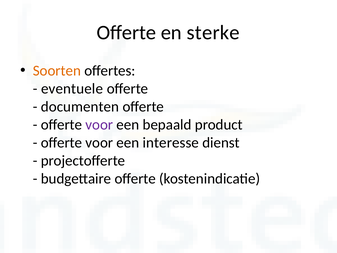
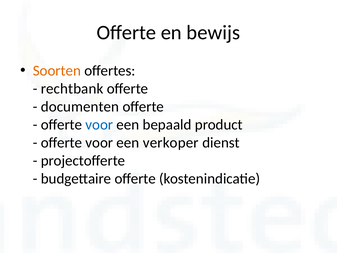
sterke: sterke -> bewijs (213, 33)
eventuele: eventuele -> rechtbank (72, 89)
voor colour: purple -> blue (99, 125)
interesse: interesse -> verkoper (171, 143)
